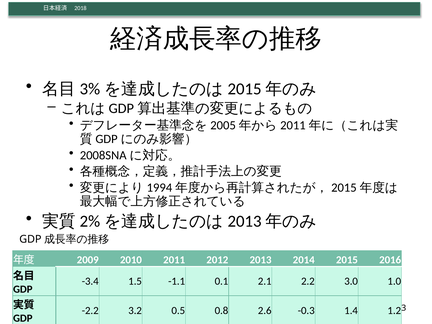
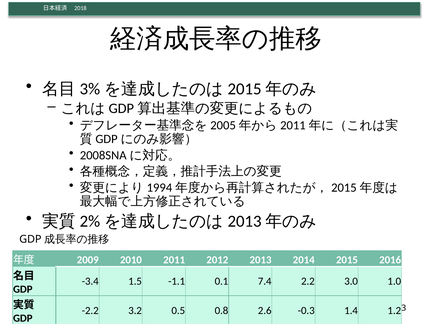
2.1: 2.1 -> 7.4 (265, 281)
